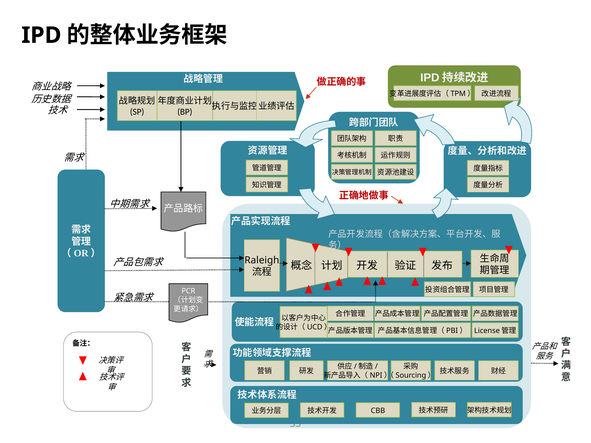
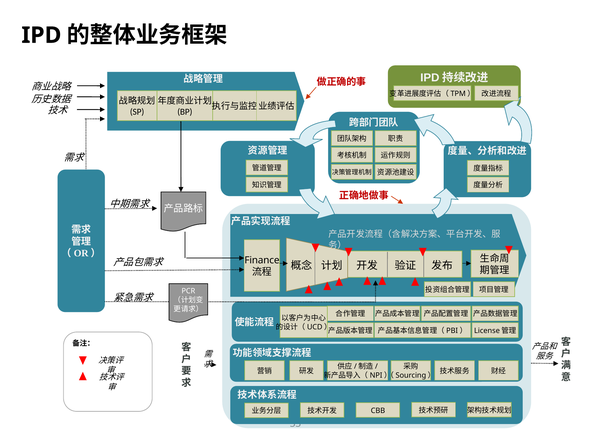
Raleigh: Raleigh -> Finance (262, 260)
